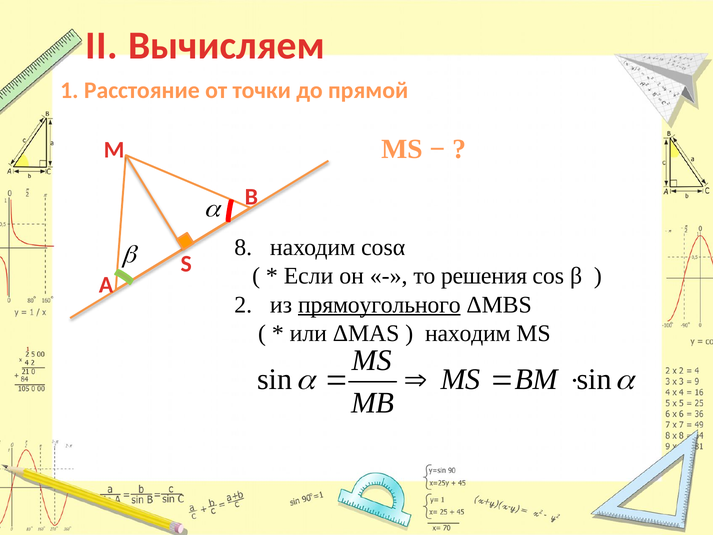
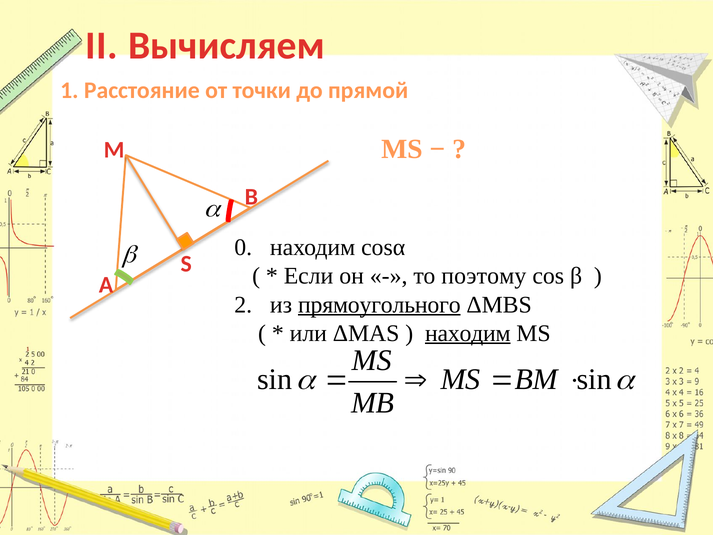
8: 8 -> 0 (243, 247)
решения: решения -> поэтому (484, 276)
находим underline: none -> present (468, 333)
